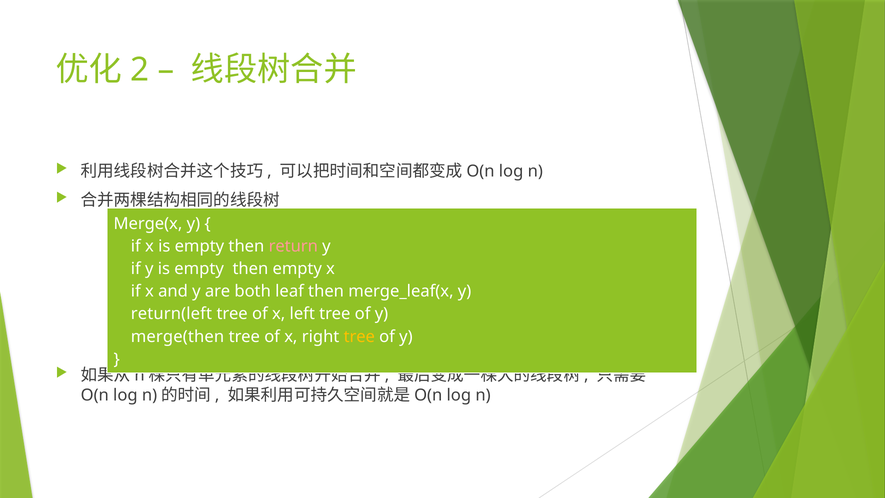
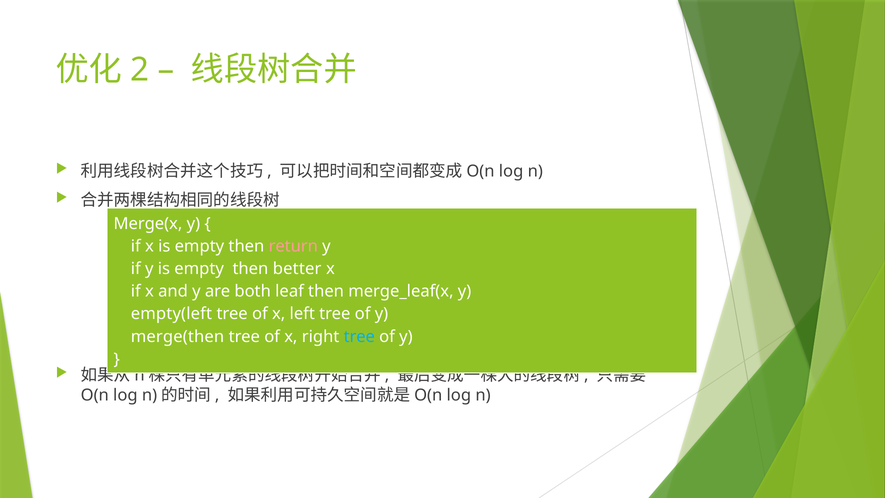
then empty: empty -> better (297, 269)
return(left: return(left -> empty(left (171, 314)
tree colour: yellow -> light blue (359, 336)
